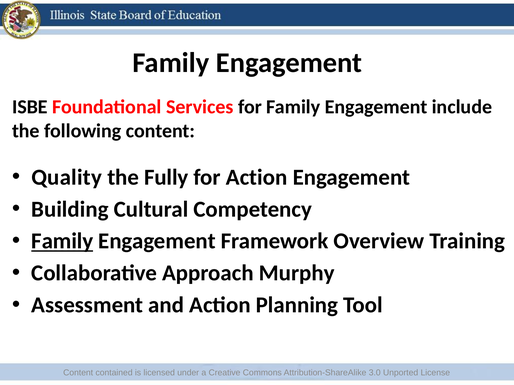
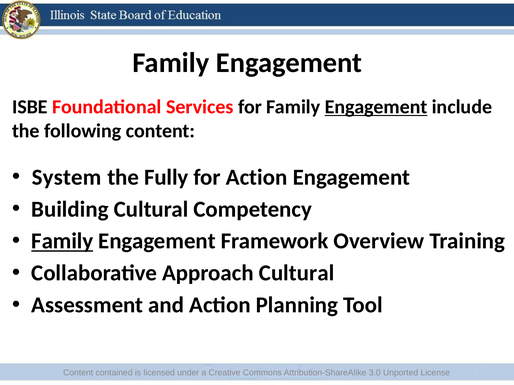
Engagement underline: none -> present (376, 107)
Quality: Quality -> System (67, 177)
Approach Murphy: Murphy -> Cultural (297, 273)
